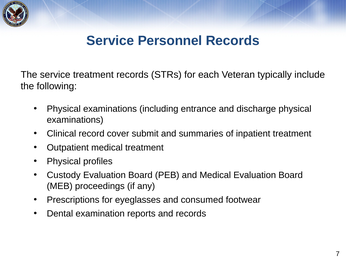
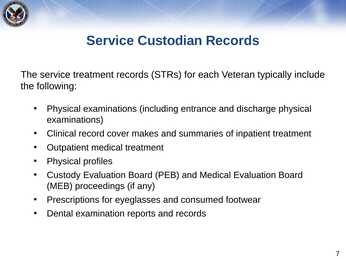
Personnel: Personnel -> Custodian (170, 41)
submit: submit -> makes (145, 134)
